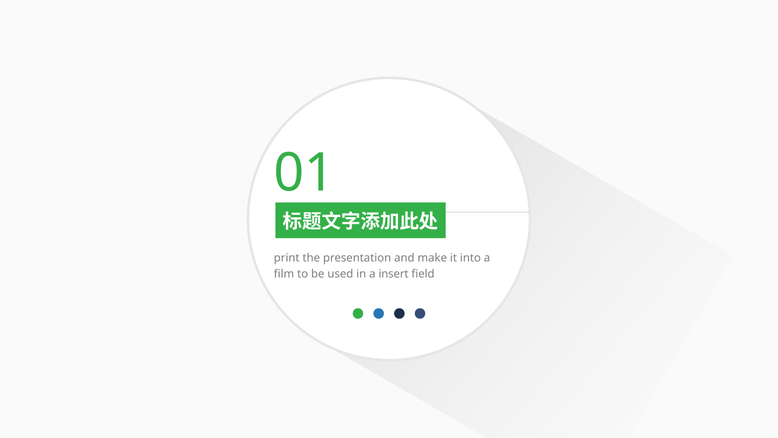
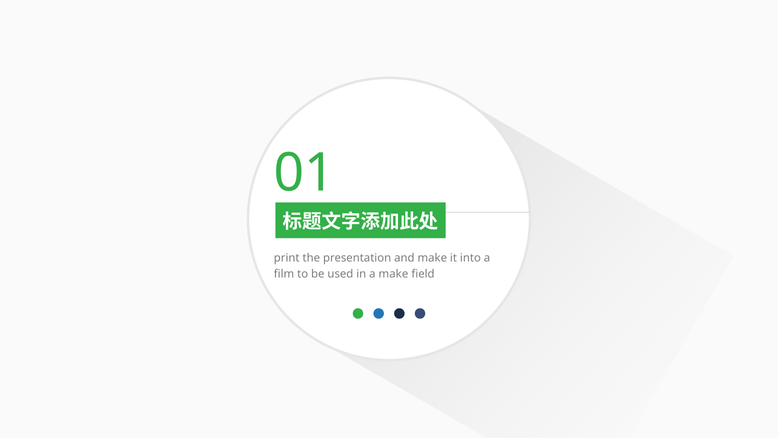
a insert: insert -> make (393, 274)
